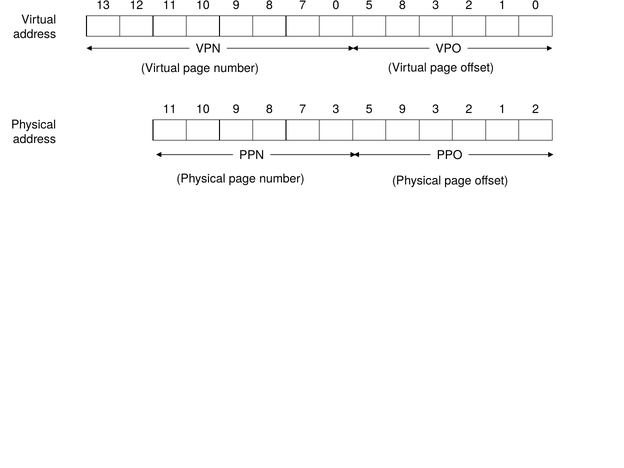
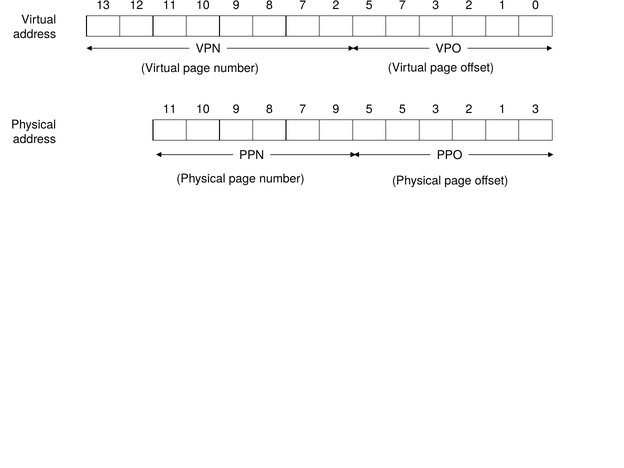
7 0: 0 -> 2 (336, 5)
5 8: 8 -> 7 (402, 5)
7 3: 3 -> 9 (336, 109)
5 9: 9 -> 5 (402, 109)
1 2: 2 -> 3 (536, 109)
